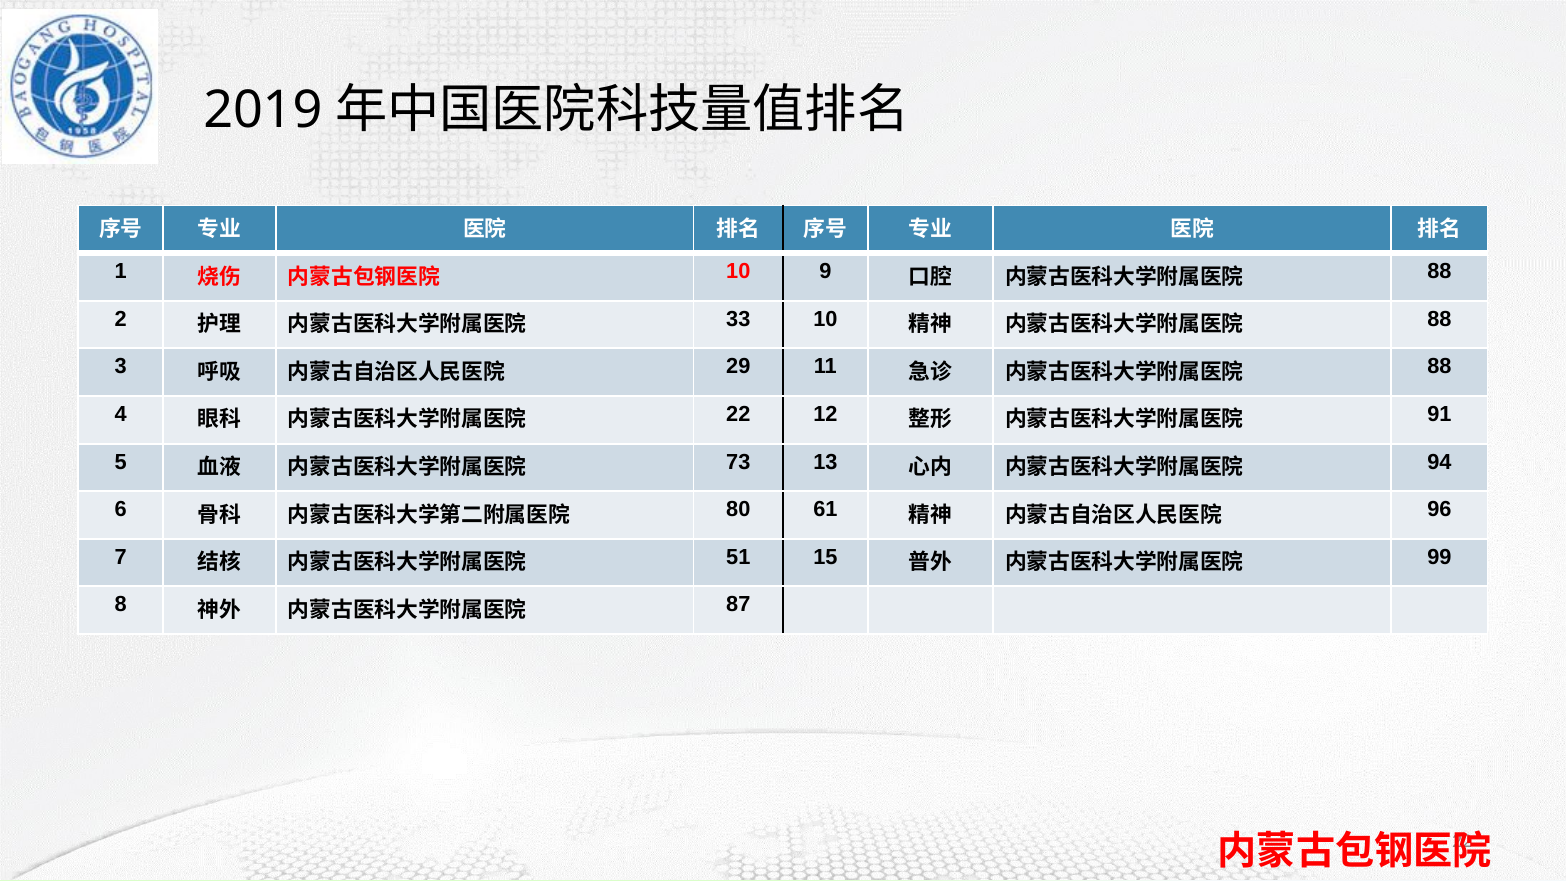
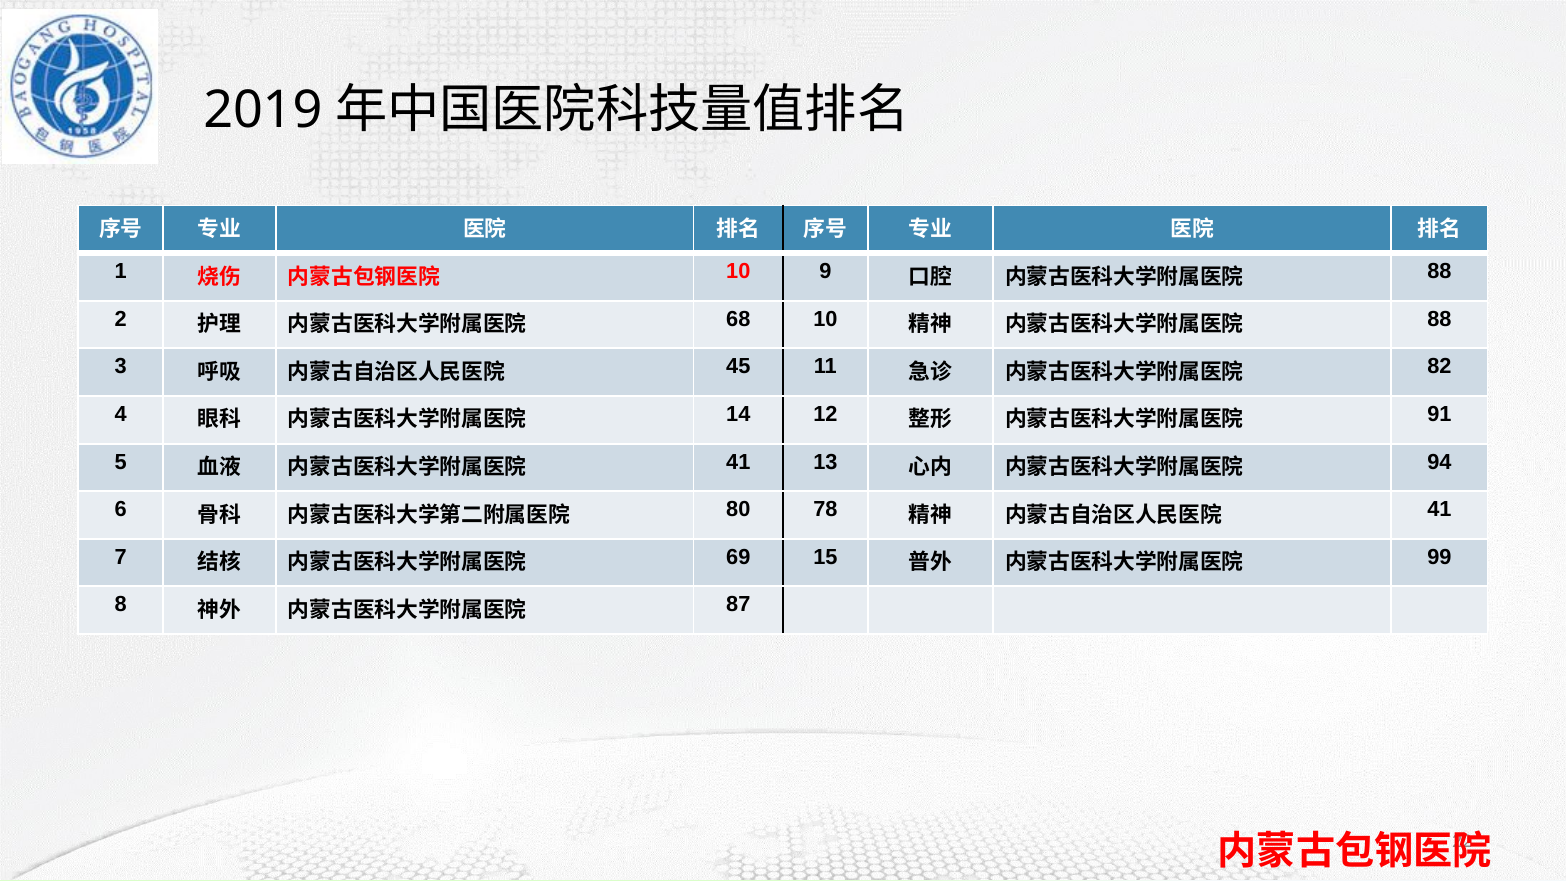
33: 33 -> 68 (738, 319)
29: 29 -> 45 (738, 367)
88: 88 -> 82 (1439, 367)
22: 22 -> 14 (738, 414)
73: 73 -> 41 (738, 462)
61: 61 -> 78 (825, 509)
96: 96 -> 41 (1439, 509)
51: 51 -> 69 (738, 557)
